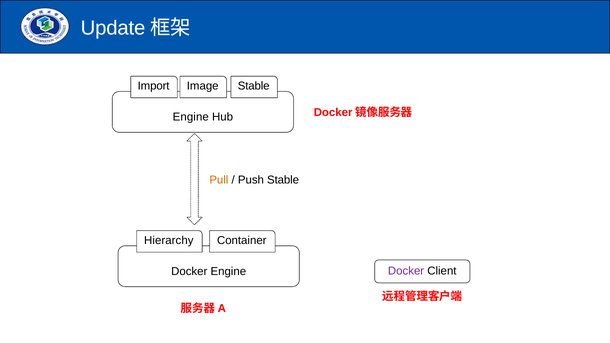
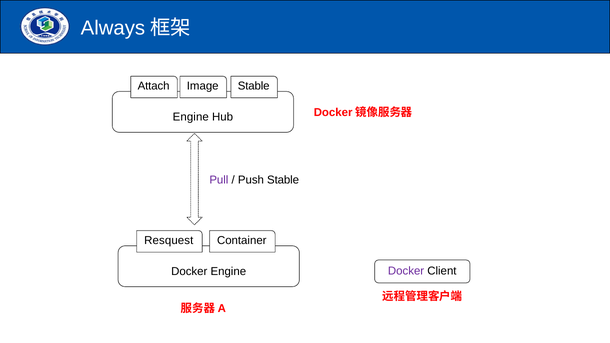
Update: Update -> Always (113, 28)
Import: Import -> Attach (154, 86)
Pull colour: orange -> purple (219, 180)
Hierarchy: Hierarchy -> Resquest (169, 241)
